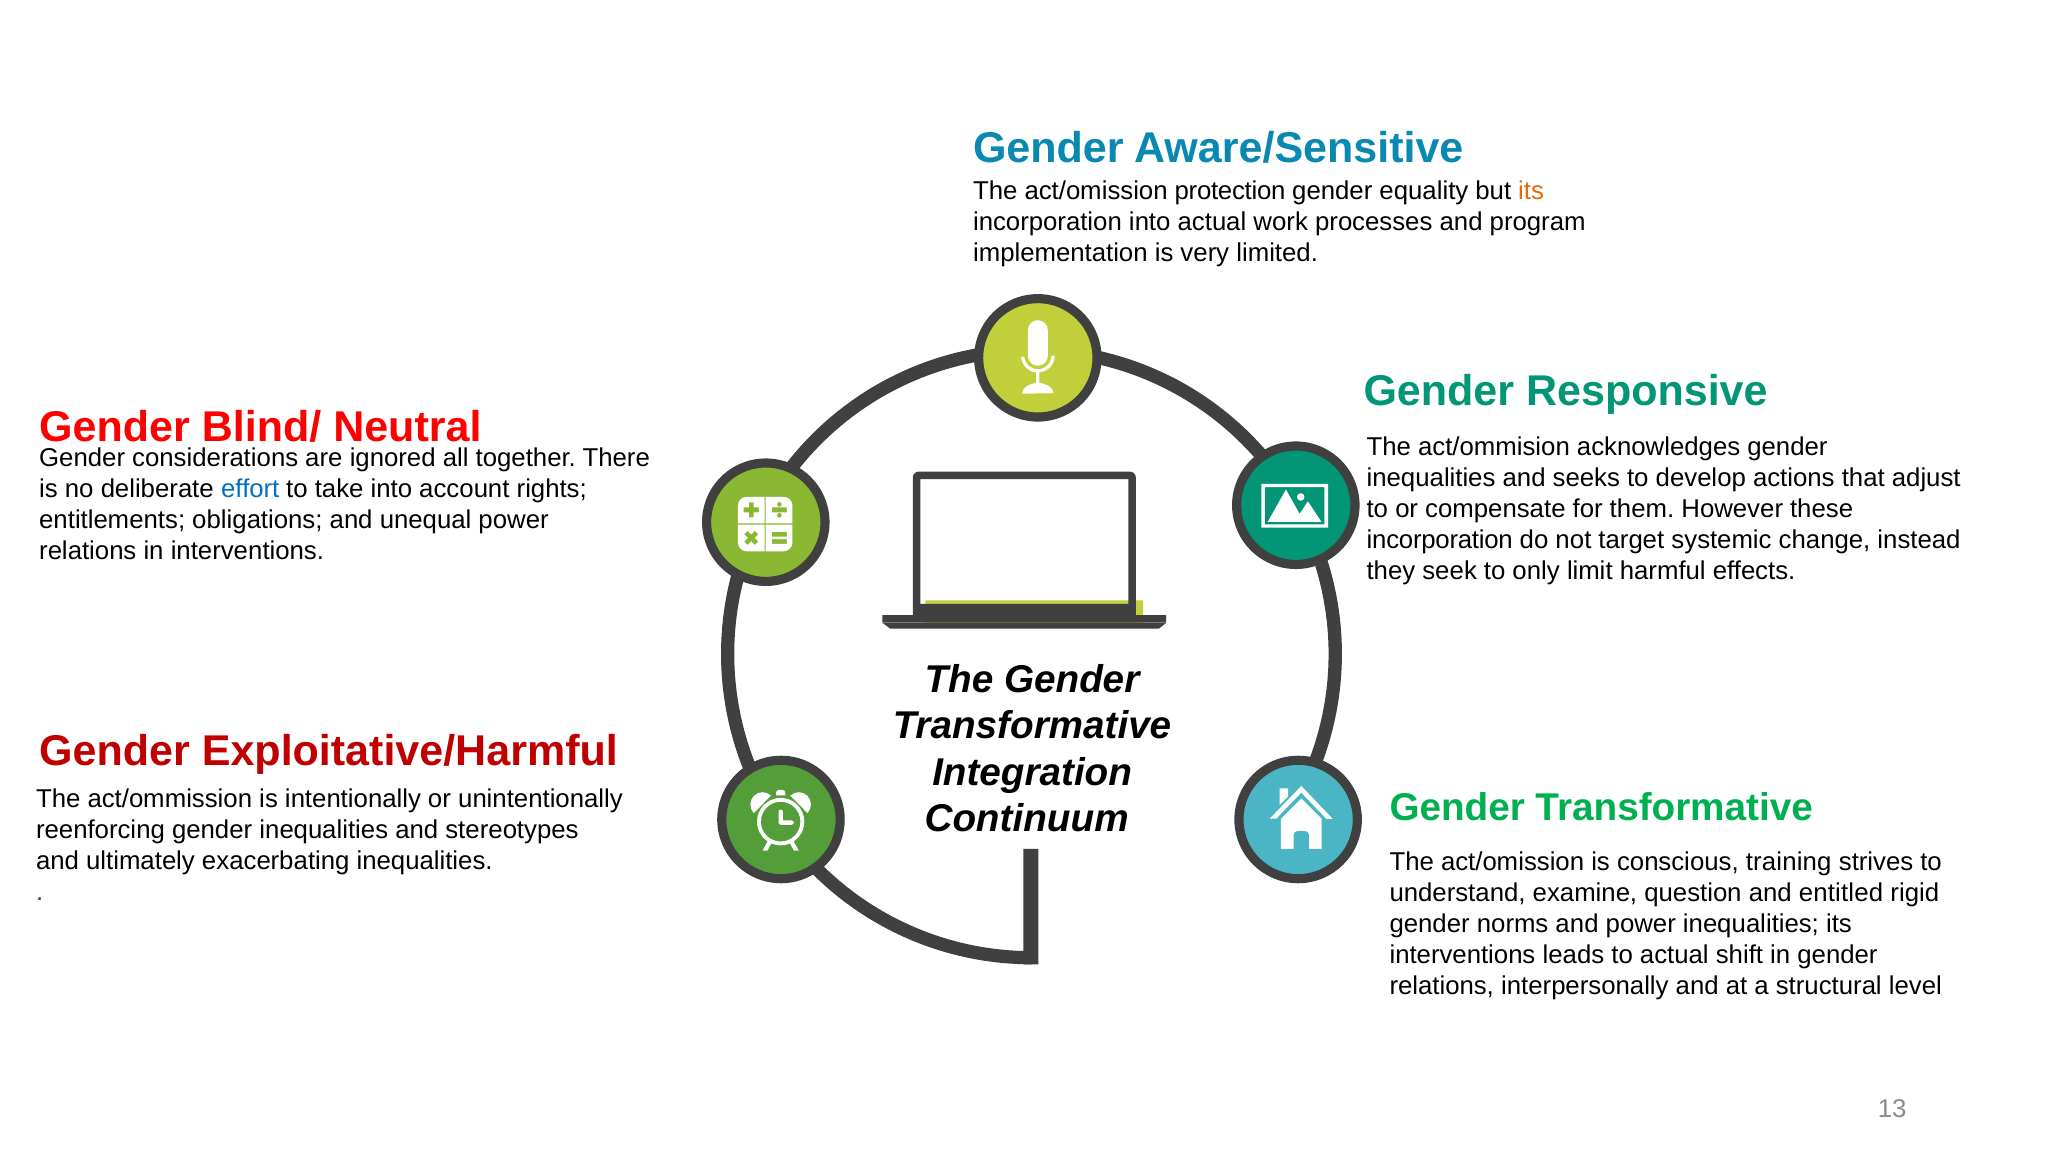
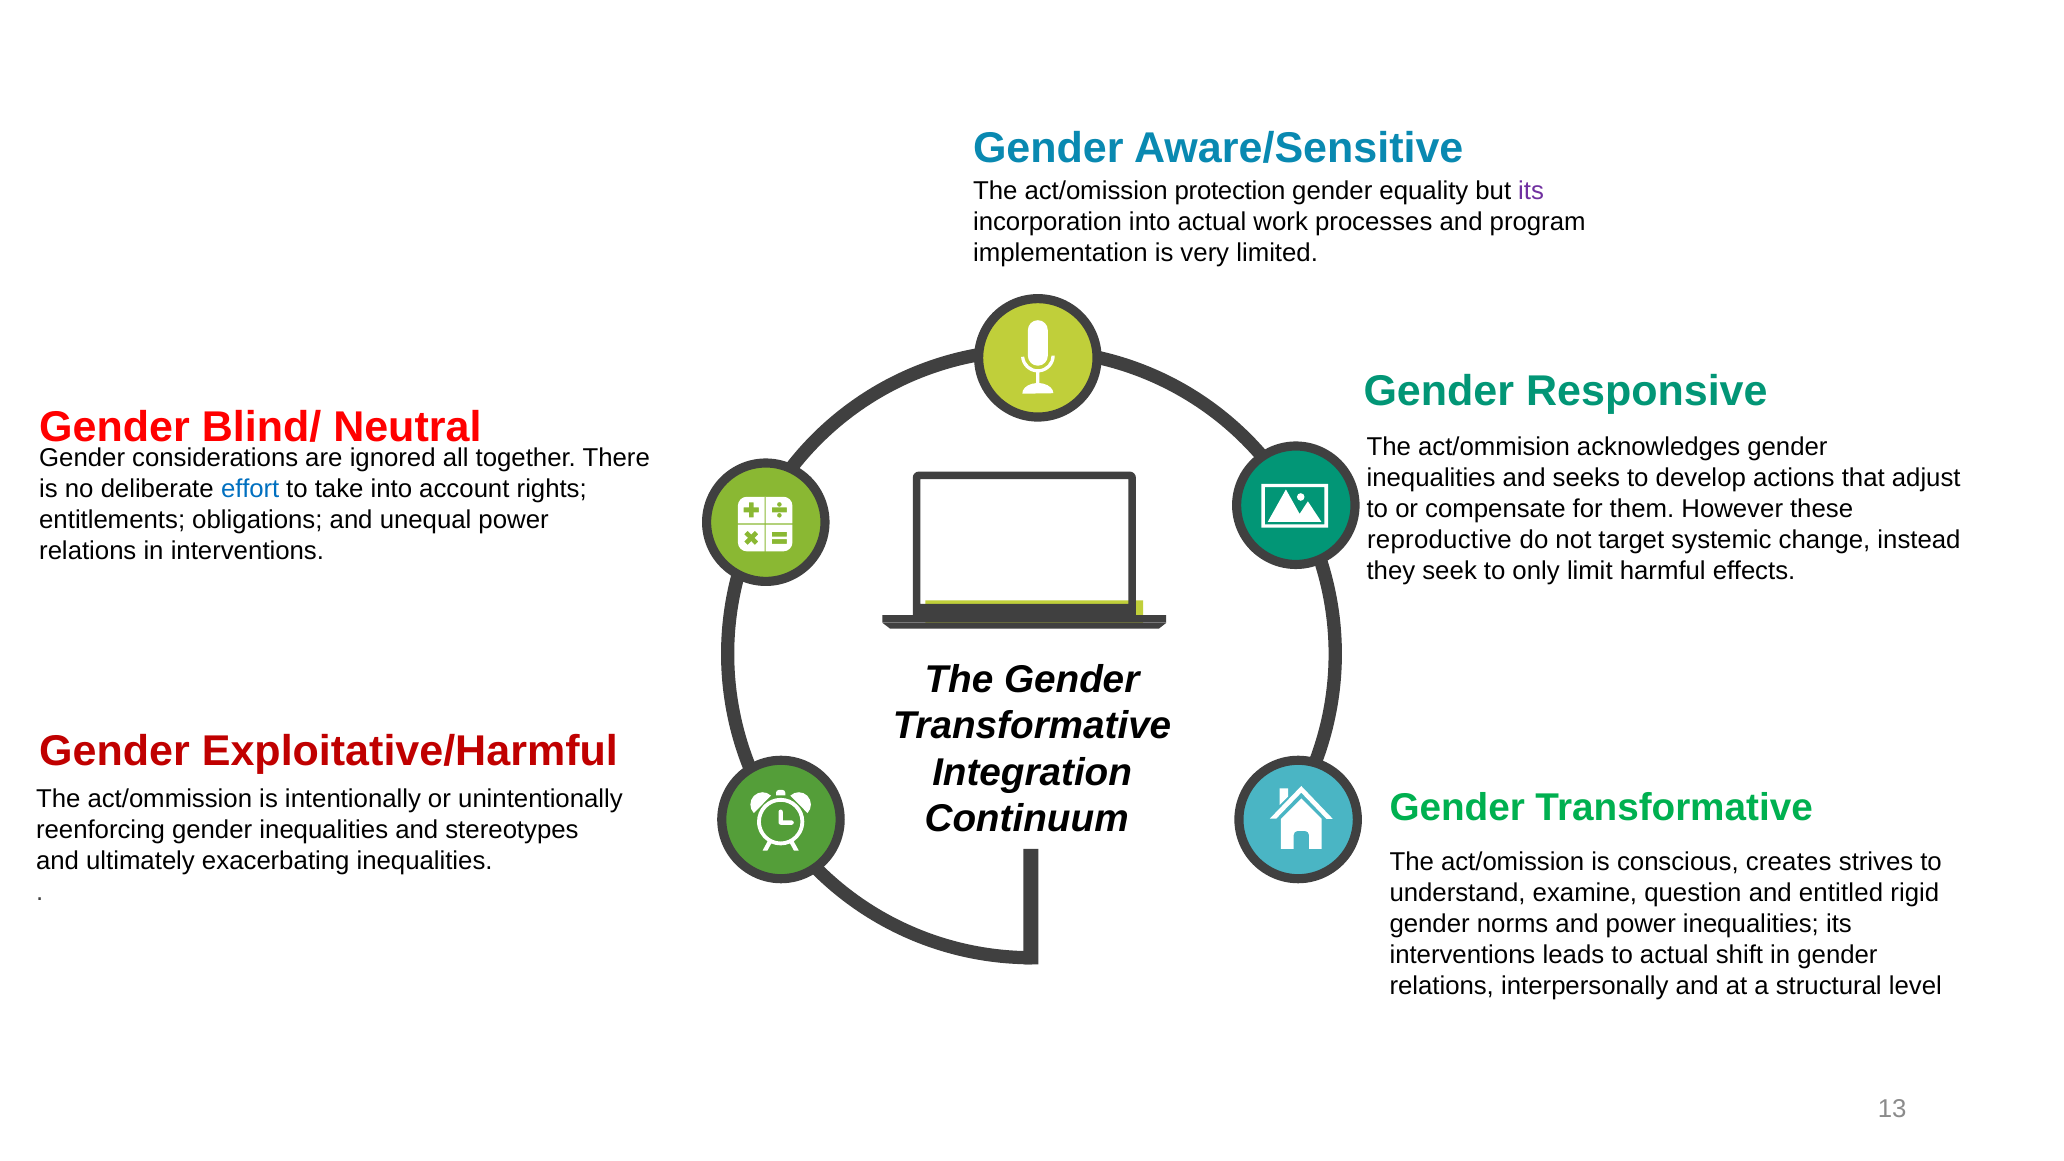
its colour: orange -> purple (1531, 191)
incorporation: incorporation -> reproductive (1439, 540)
training: training -> creates (1789, 862)
